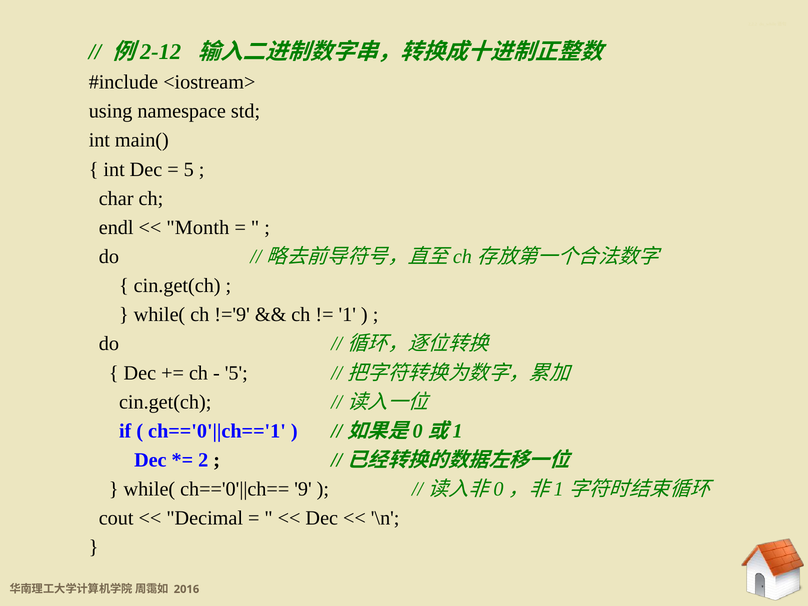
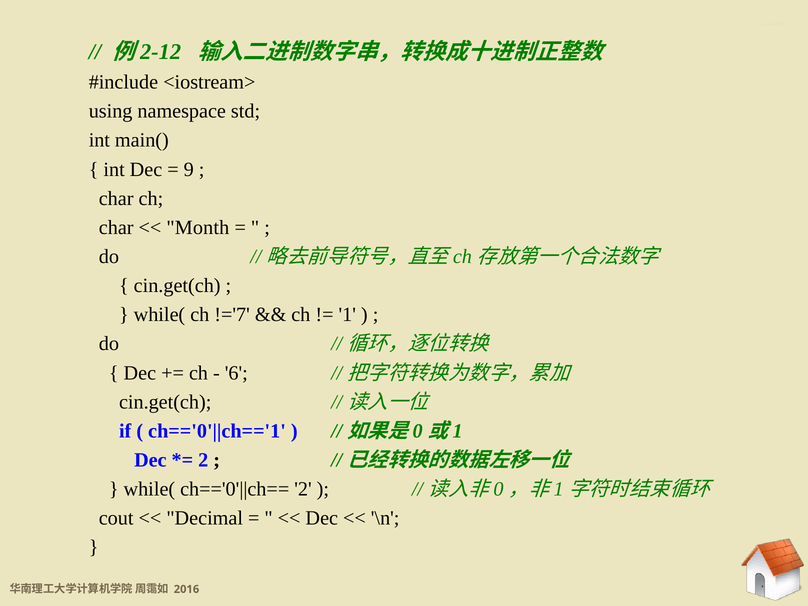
5: 5 -> 9 (189, 169)
endl: endl -> char (116, 227)
!='9: !='9 -> !='7 (232, 315)
5: 5 -> 6 (236, 373)
9: 9 -> 2 (303, 489)
